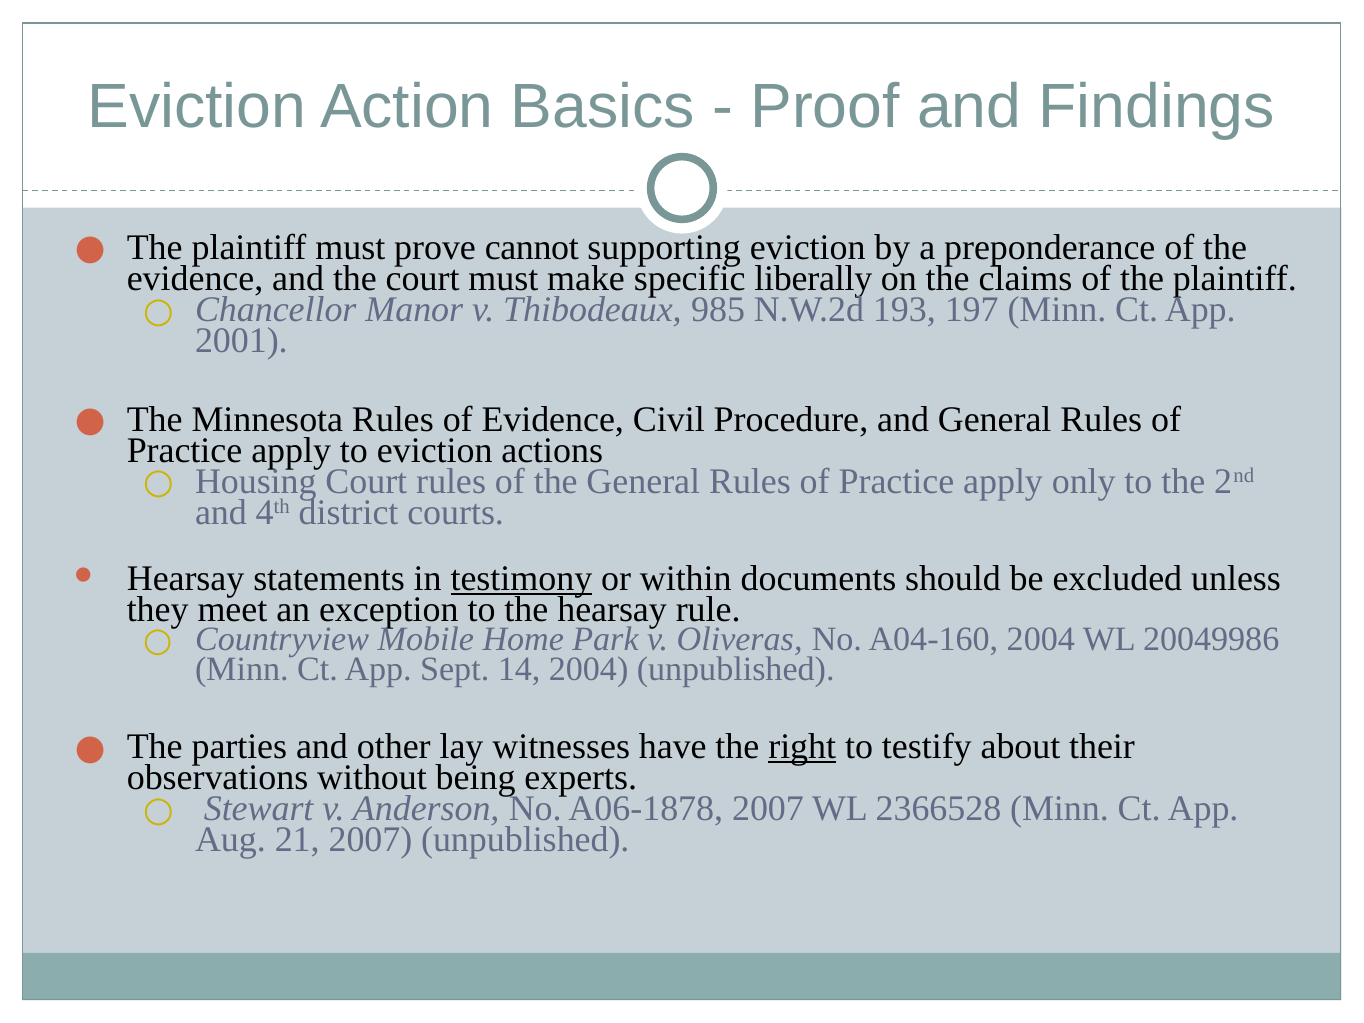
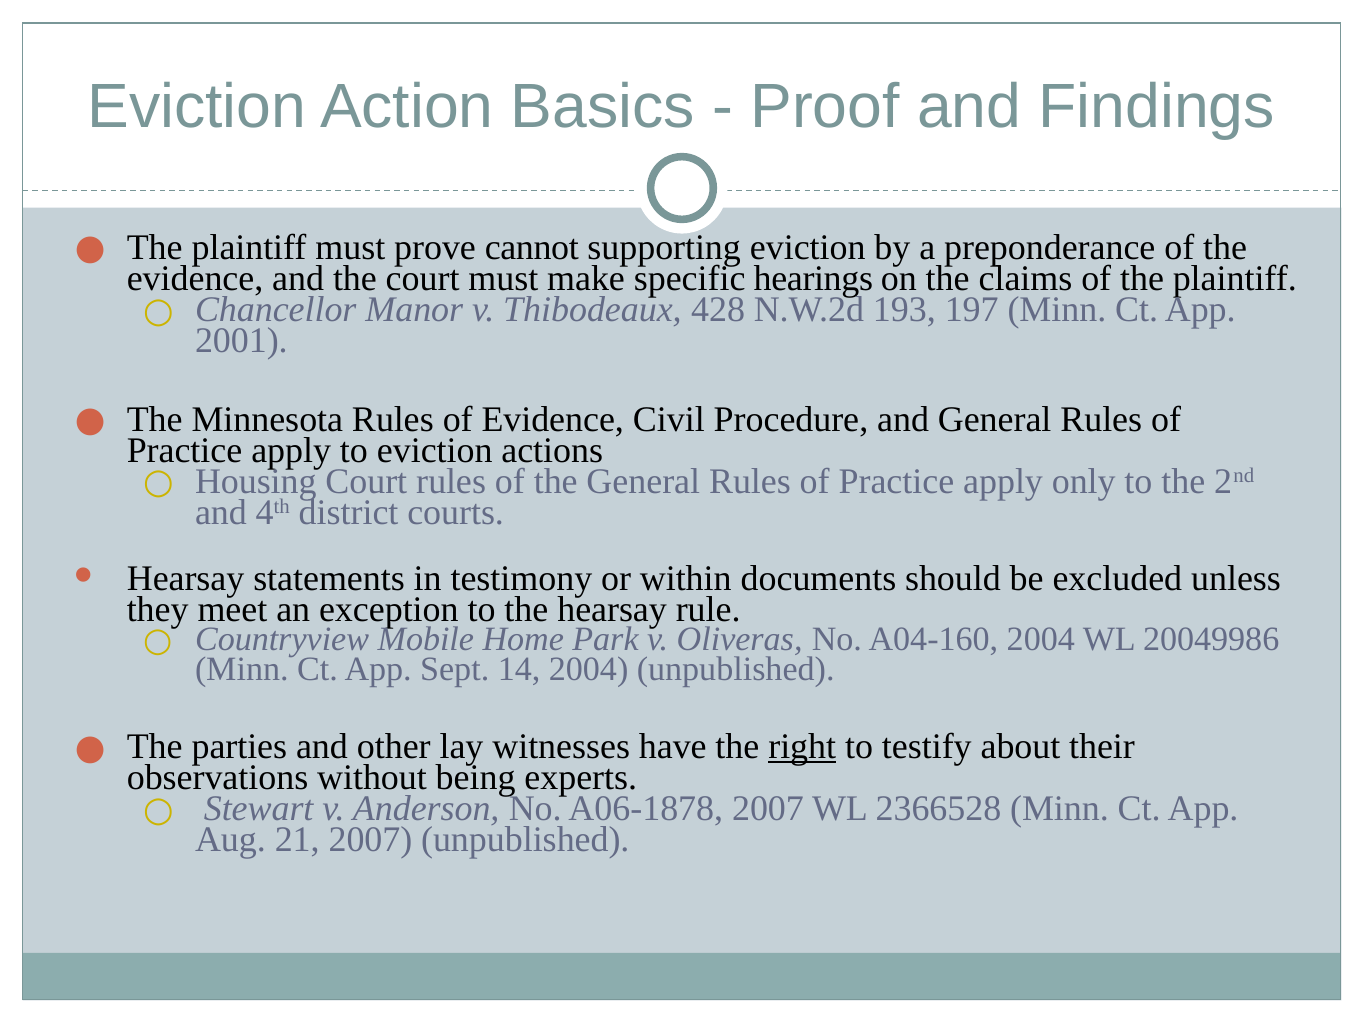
liberally: liberally -> hearings (813, 279)
985: 985 -> 428 (718, 310)
testimony underline: present -> none (521, 578)
